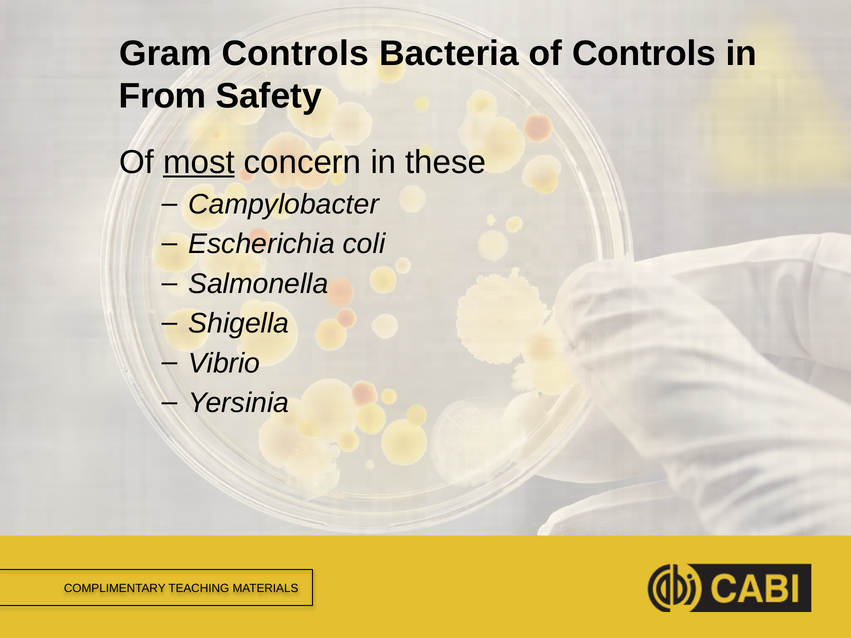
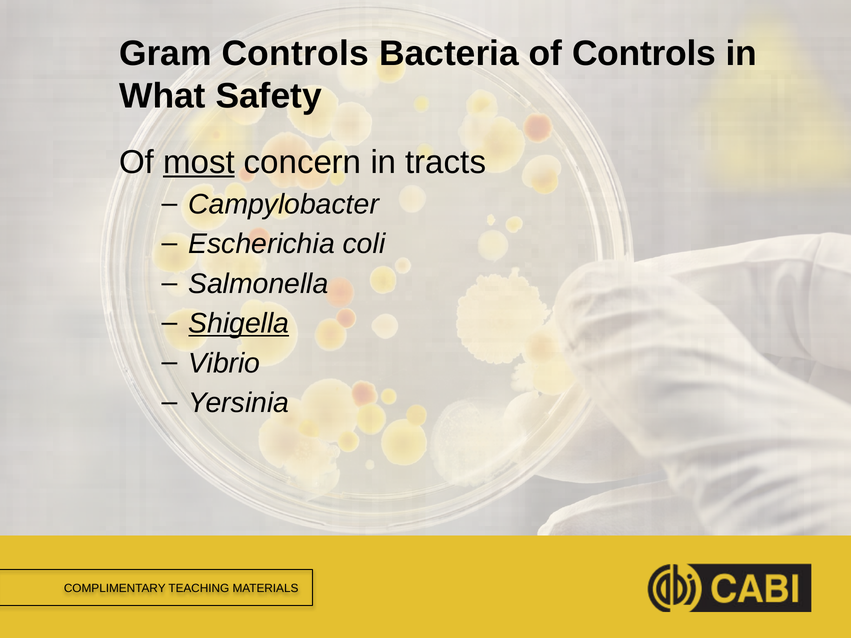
From: From -> What (162, 96)
these: these -> tracts (446, 162)
Shigella underline: none -> present (239, 324)
